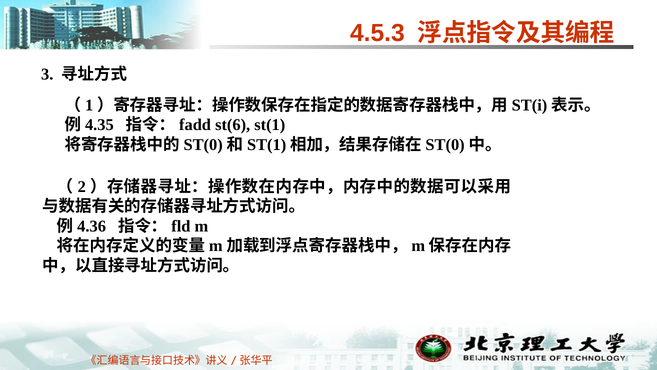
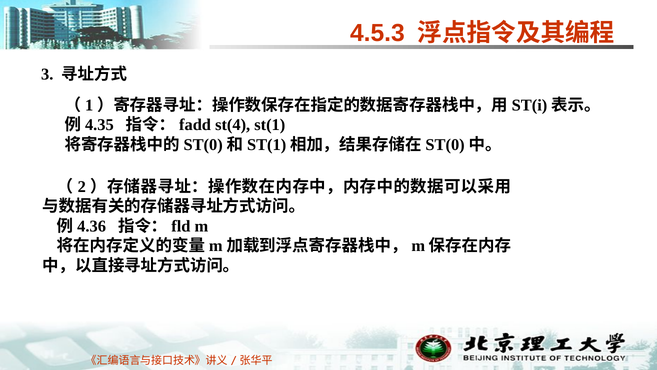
st(6: st(6 -> st(4 (233, 125)
